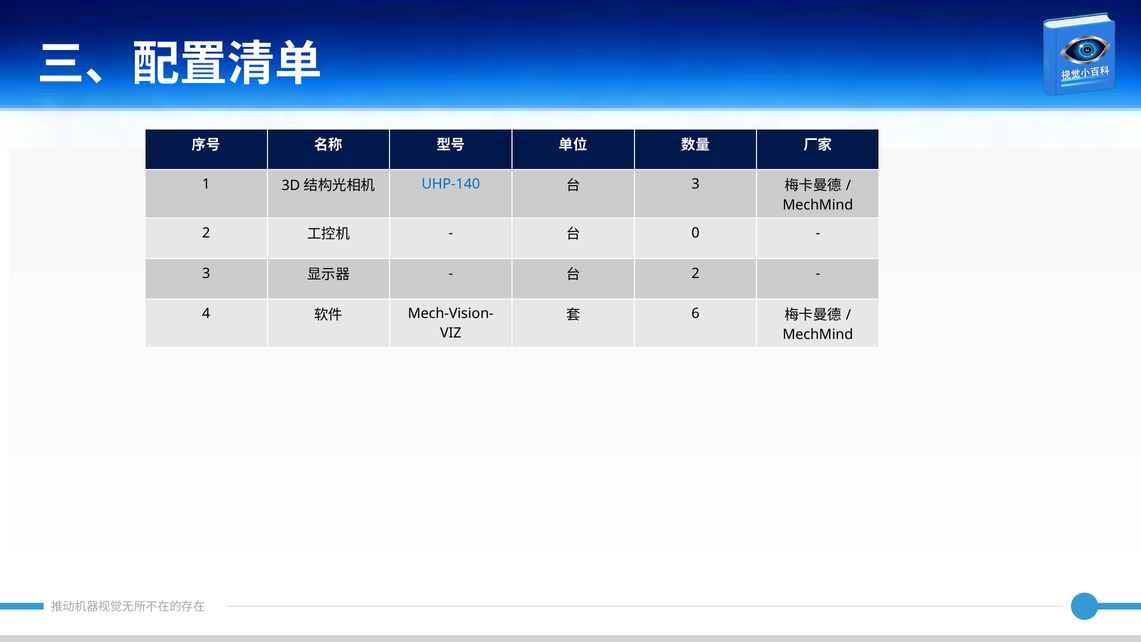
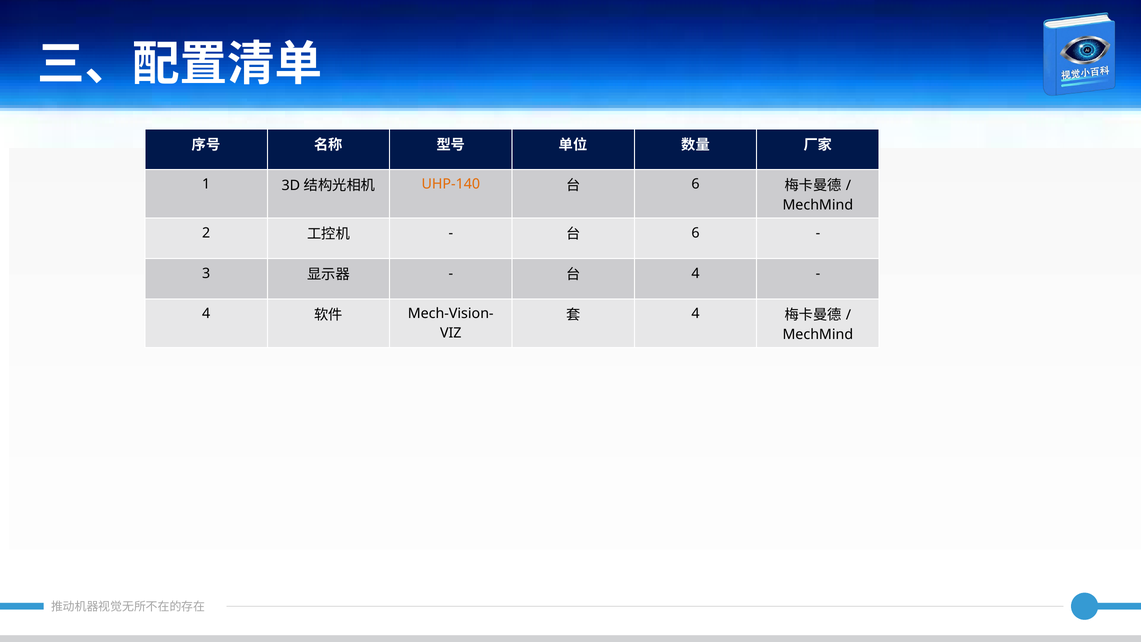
UHP-140 colour: blue -> orange (451, 184)
3: 3 -> 6 (696, 184)
0: 0 -> 6 (696, 233)
2: 2 -> 4 (696, 273)
6: 6 -> 4 (696, 314)
